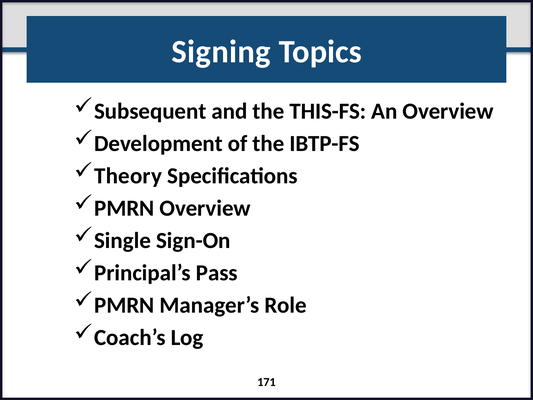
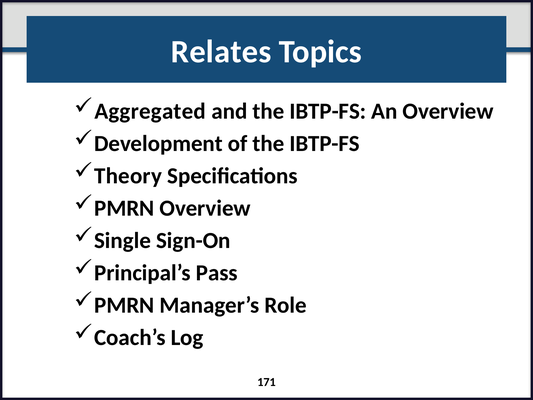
Signing: Signing -> Relates (221, 52)
Subsequent: Subsequent -> Aggregated (150, 111)
and the THIS-FS: THIS-FS -> IBTP-FS (328, 111)
